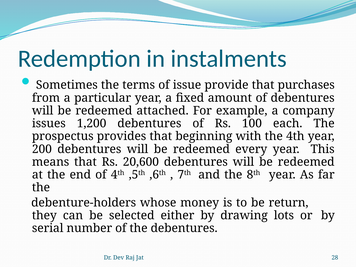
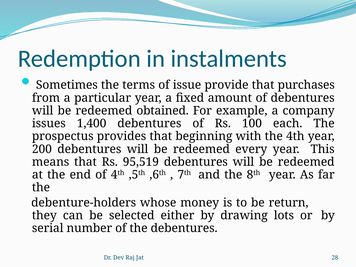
attached: attached -> obtained (163, 111)
1,200: 1,200 -> 1,400 (92, 123)
20,600: 20,600 -> 95,519 (141, 162)
